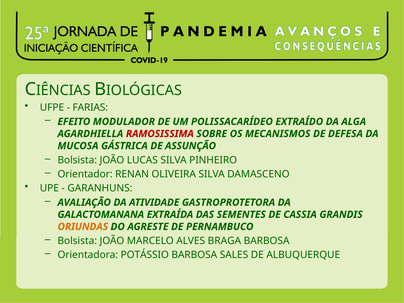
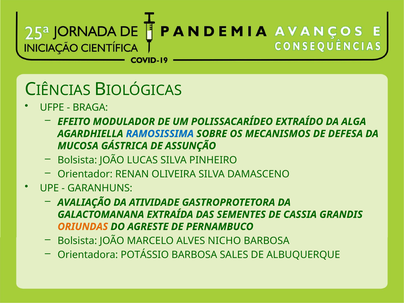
FARIAS: FARIAS -> BRAGA (90, 107)
RAMOSISSIMA colour: red -> blue (160, 134)
BRAGA: BRAGA -> NICHO (224, 241)
